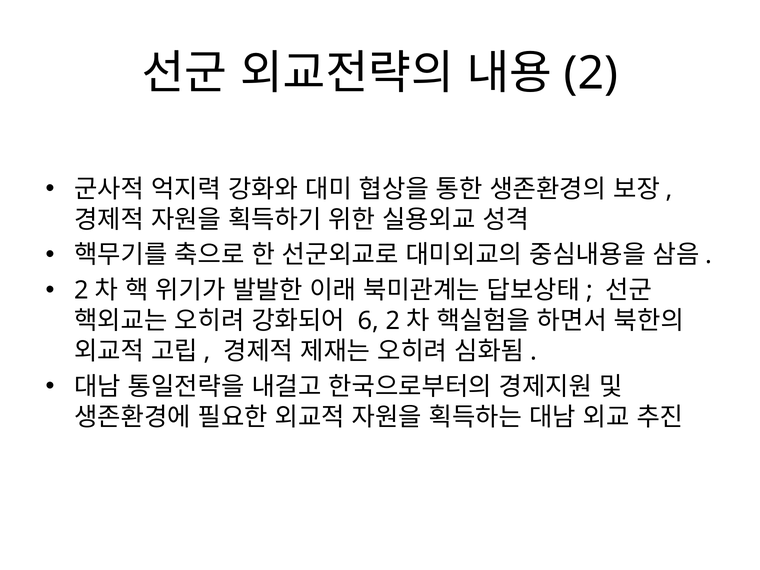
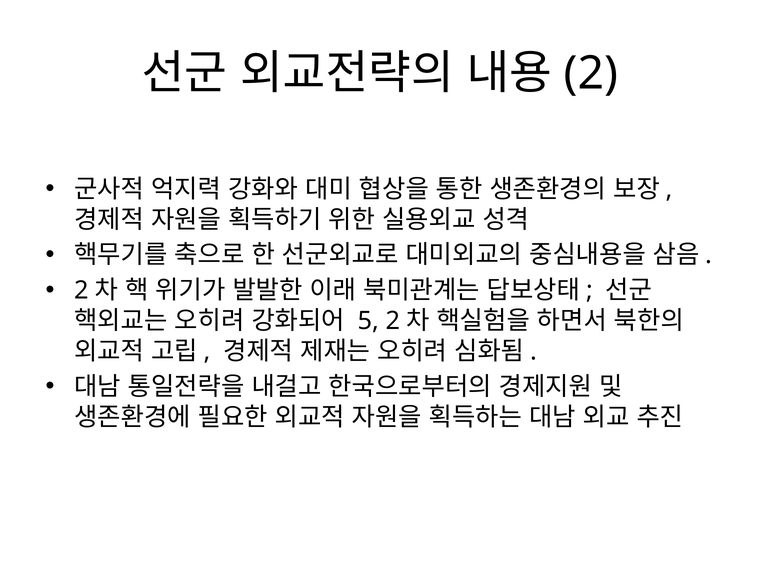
6: 6 -> 5 (368, 321)
